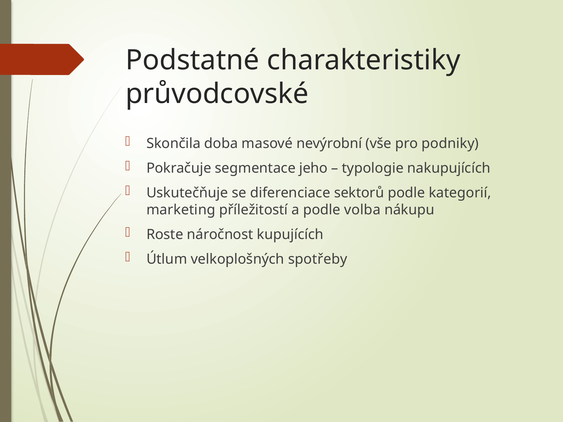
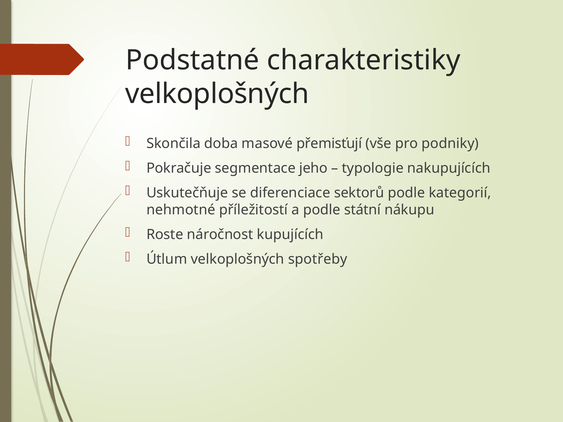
průvodcovské: průvodcovské -> velkoplošných (217, 94)
nevýrobní: nevýrobní -> přemisťují (329, 144)
marketing: marketing -> nehmotné (181, 210)
volba: volba -> státní (363, 210)
